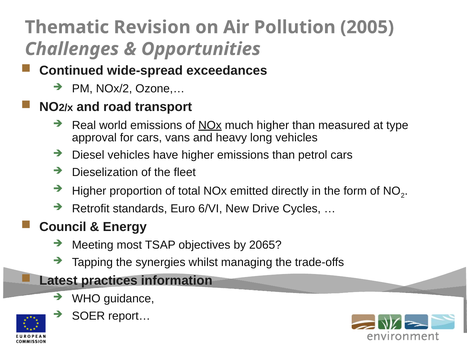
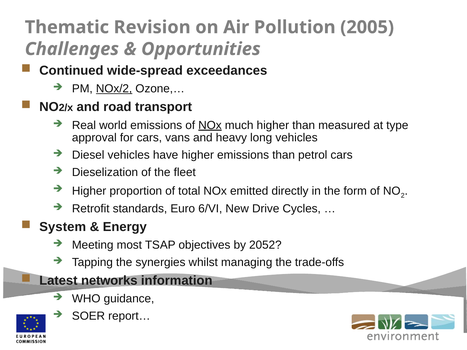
NOx/2 underline: none -> present (114, 89)
Council: Council -> System (63, 227)
2065: 2065 -> 2052 (265, 245)
practices: practices -> networks (109, 281)
